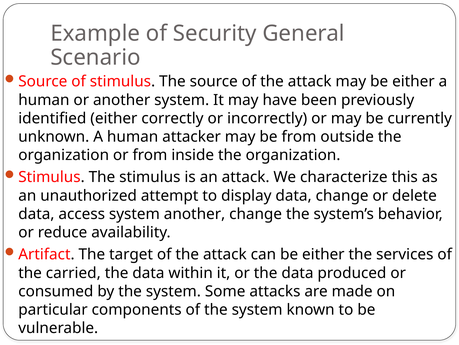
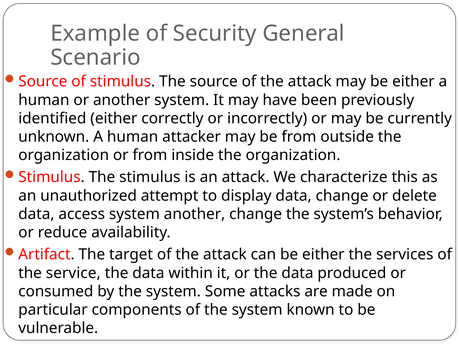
carried: carried -> service (73, 272)
